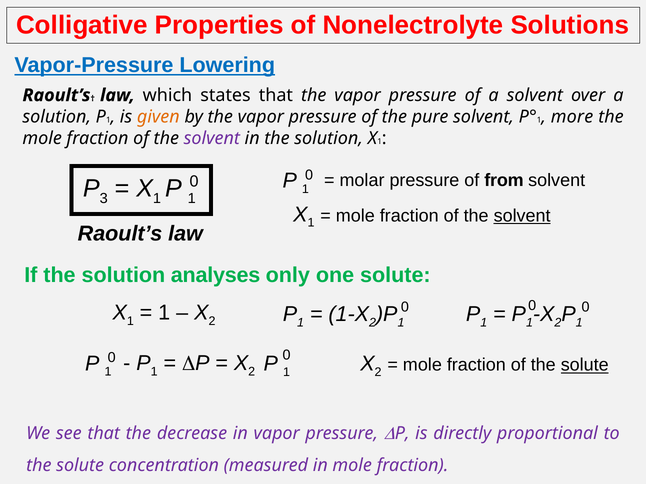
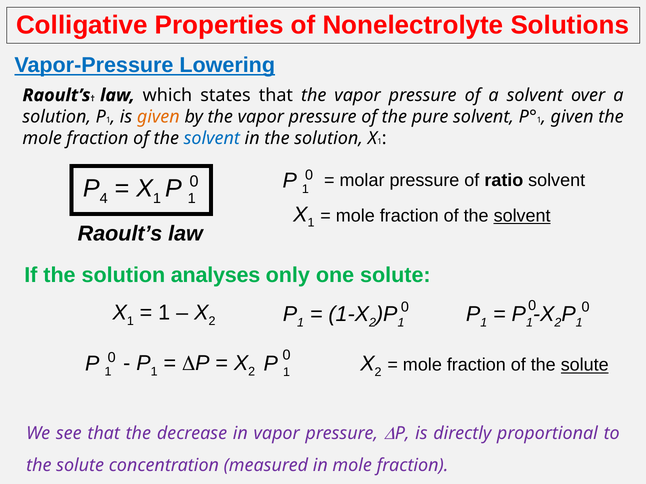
more: more -> given (572, 117)
solvent colour: purple -> blue (212, 138)
from: from -> ratio (504, 180)
3: 3 -> 4 (104, 199)
